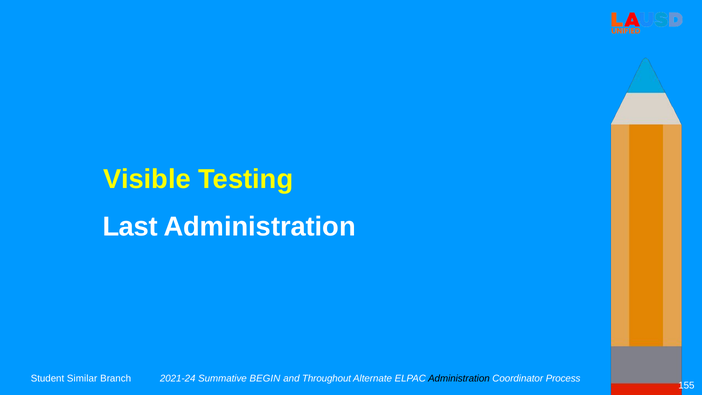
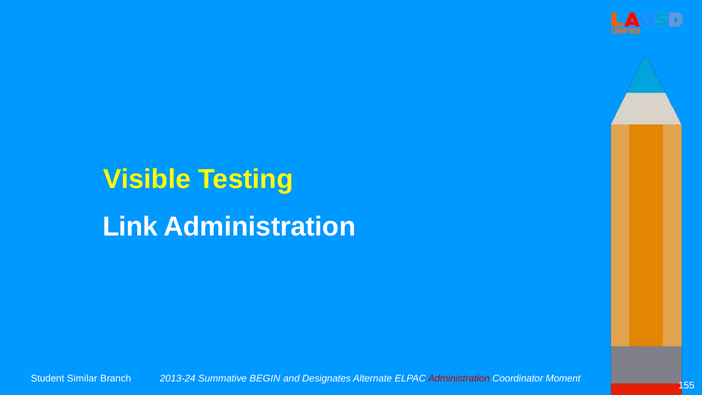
Last: Last -> Link (130, 227)
2021-24: 2021-24 -> 2013-24 (178, 378)
Throughout: Throughout -> Designates (327, 378)
Administration colour: black -> red (459, 378)
Process: Process -> Moment (563, 378)
